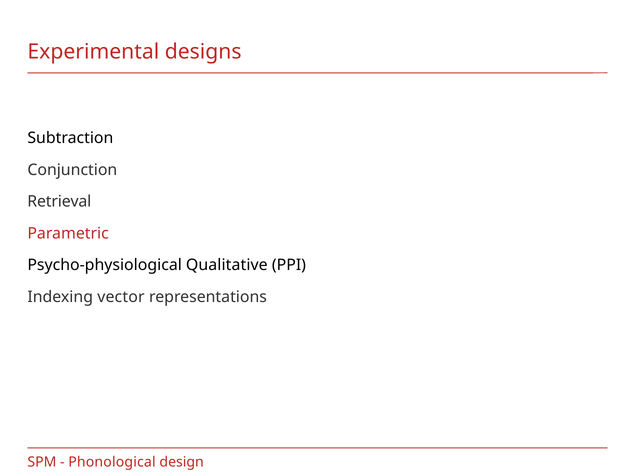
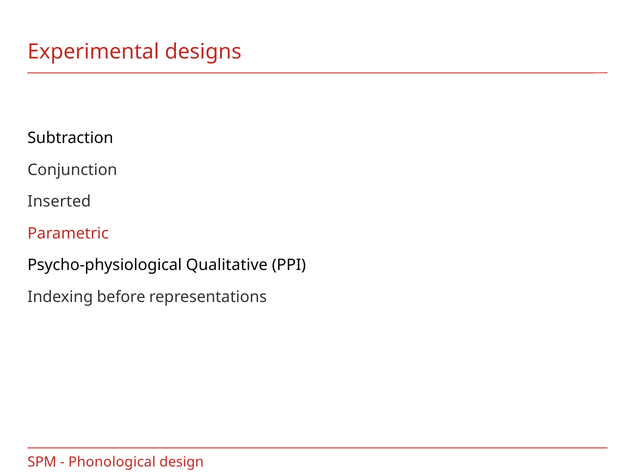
Retrieval: Retrieval -> Inserted (59, 202)
vector: vector -> before (121, 297)
